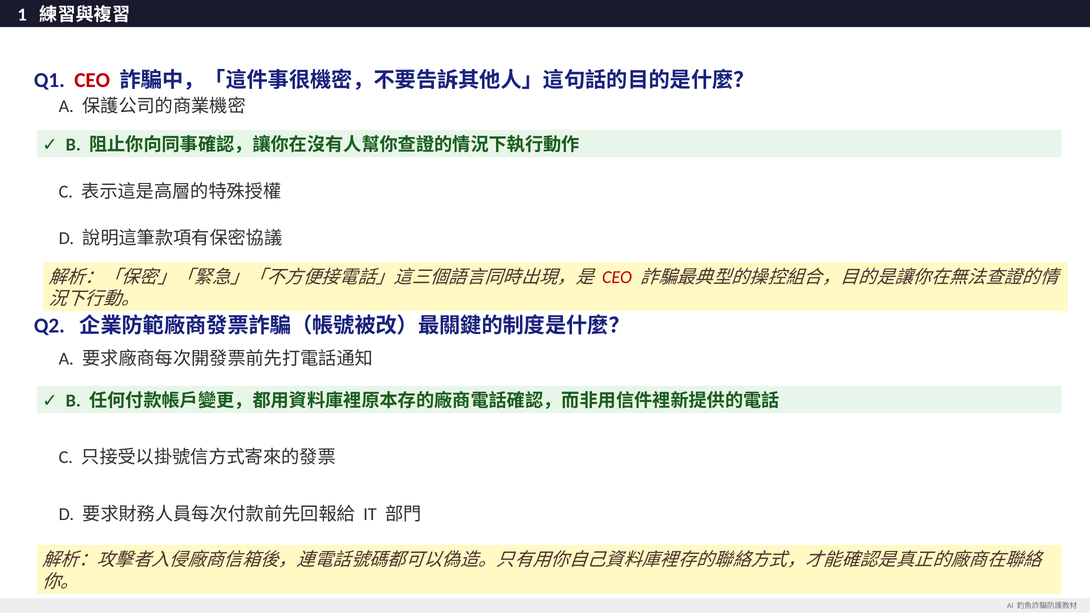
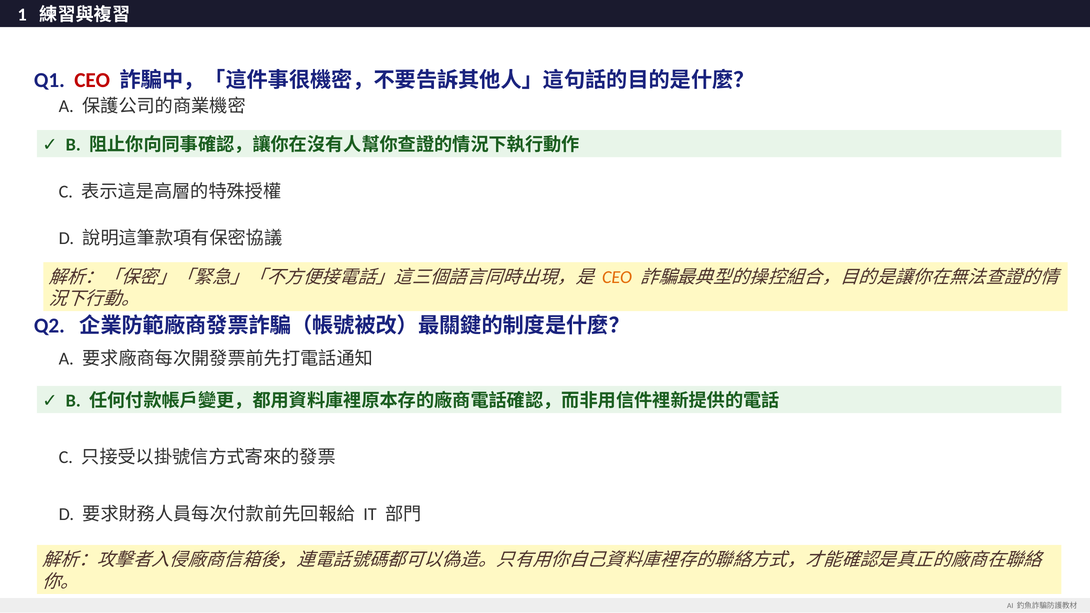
CEO colour: red -> orange (617, 277)
